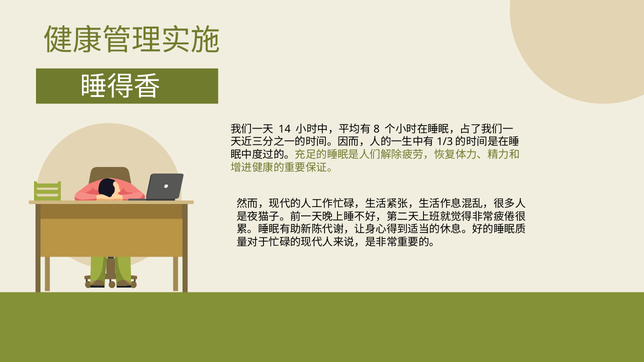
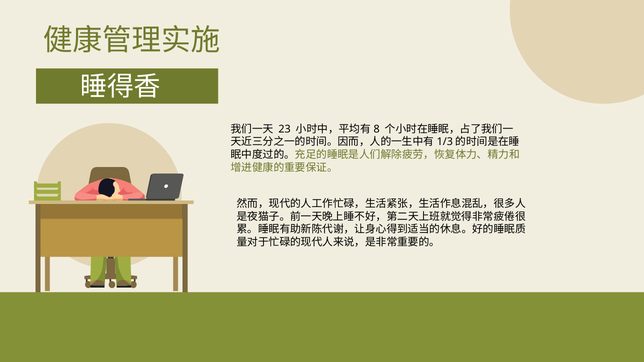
14: 14 -> 23 (285, 129)
